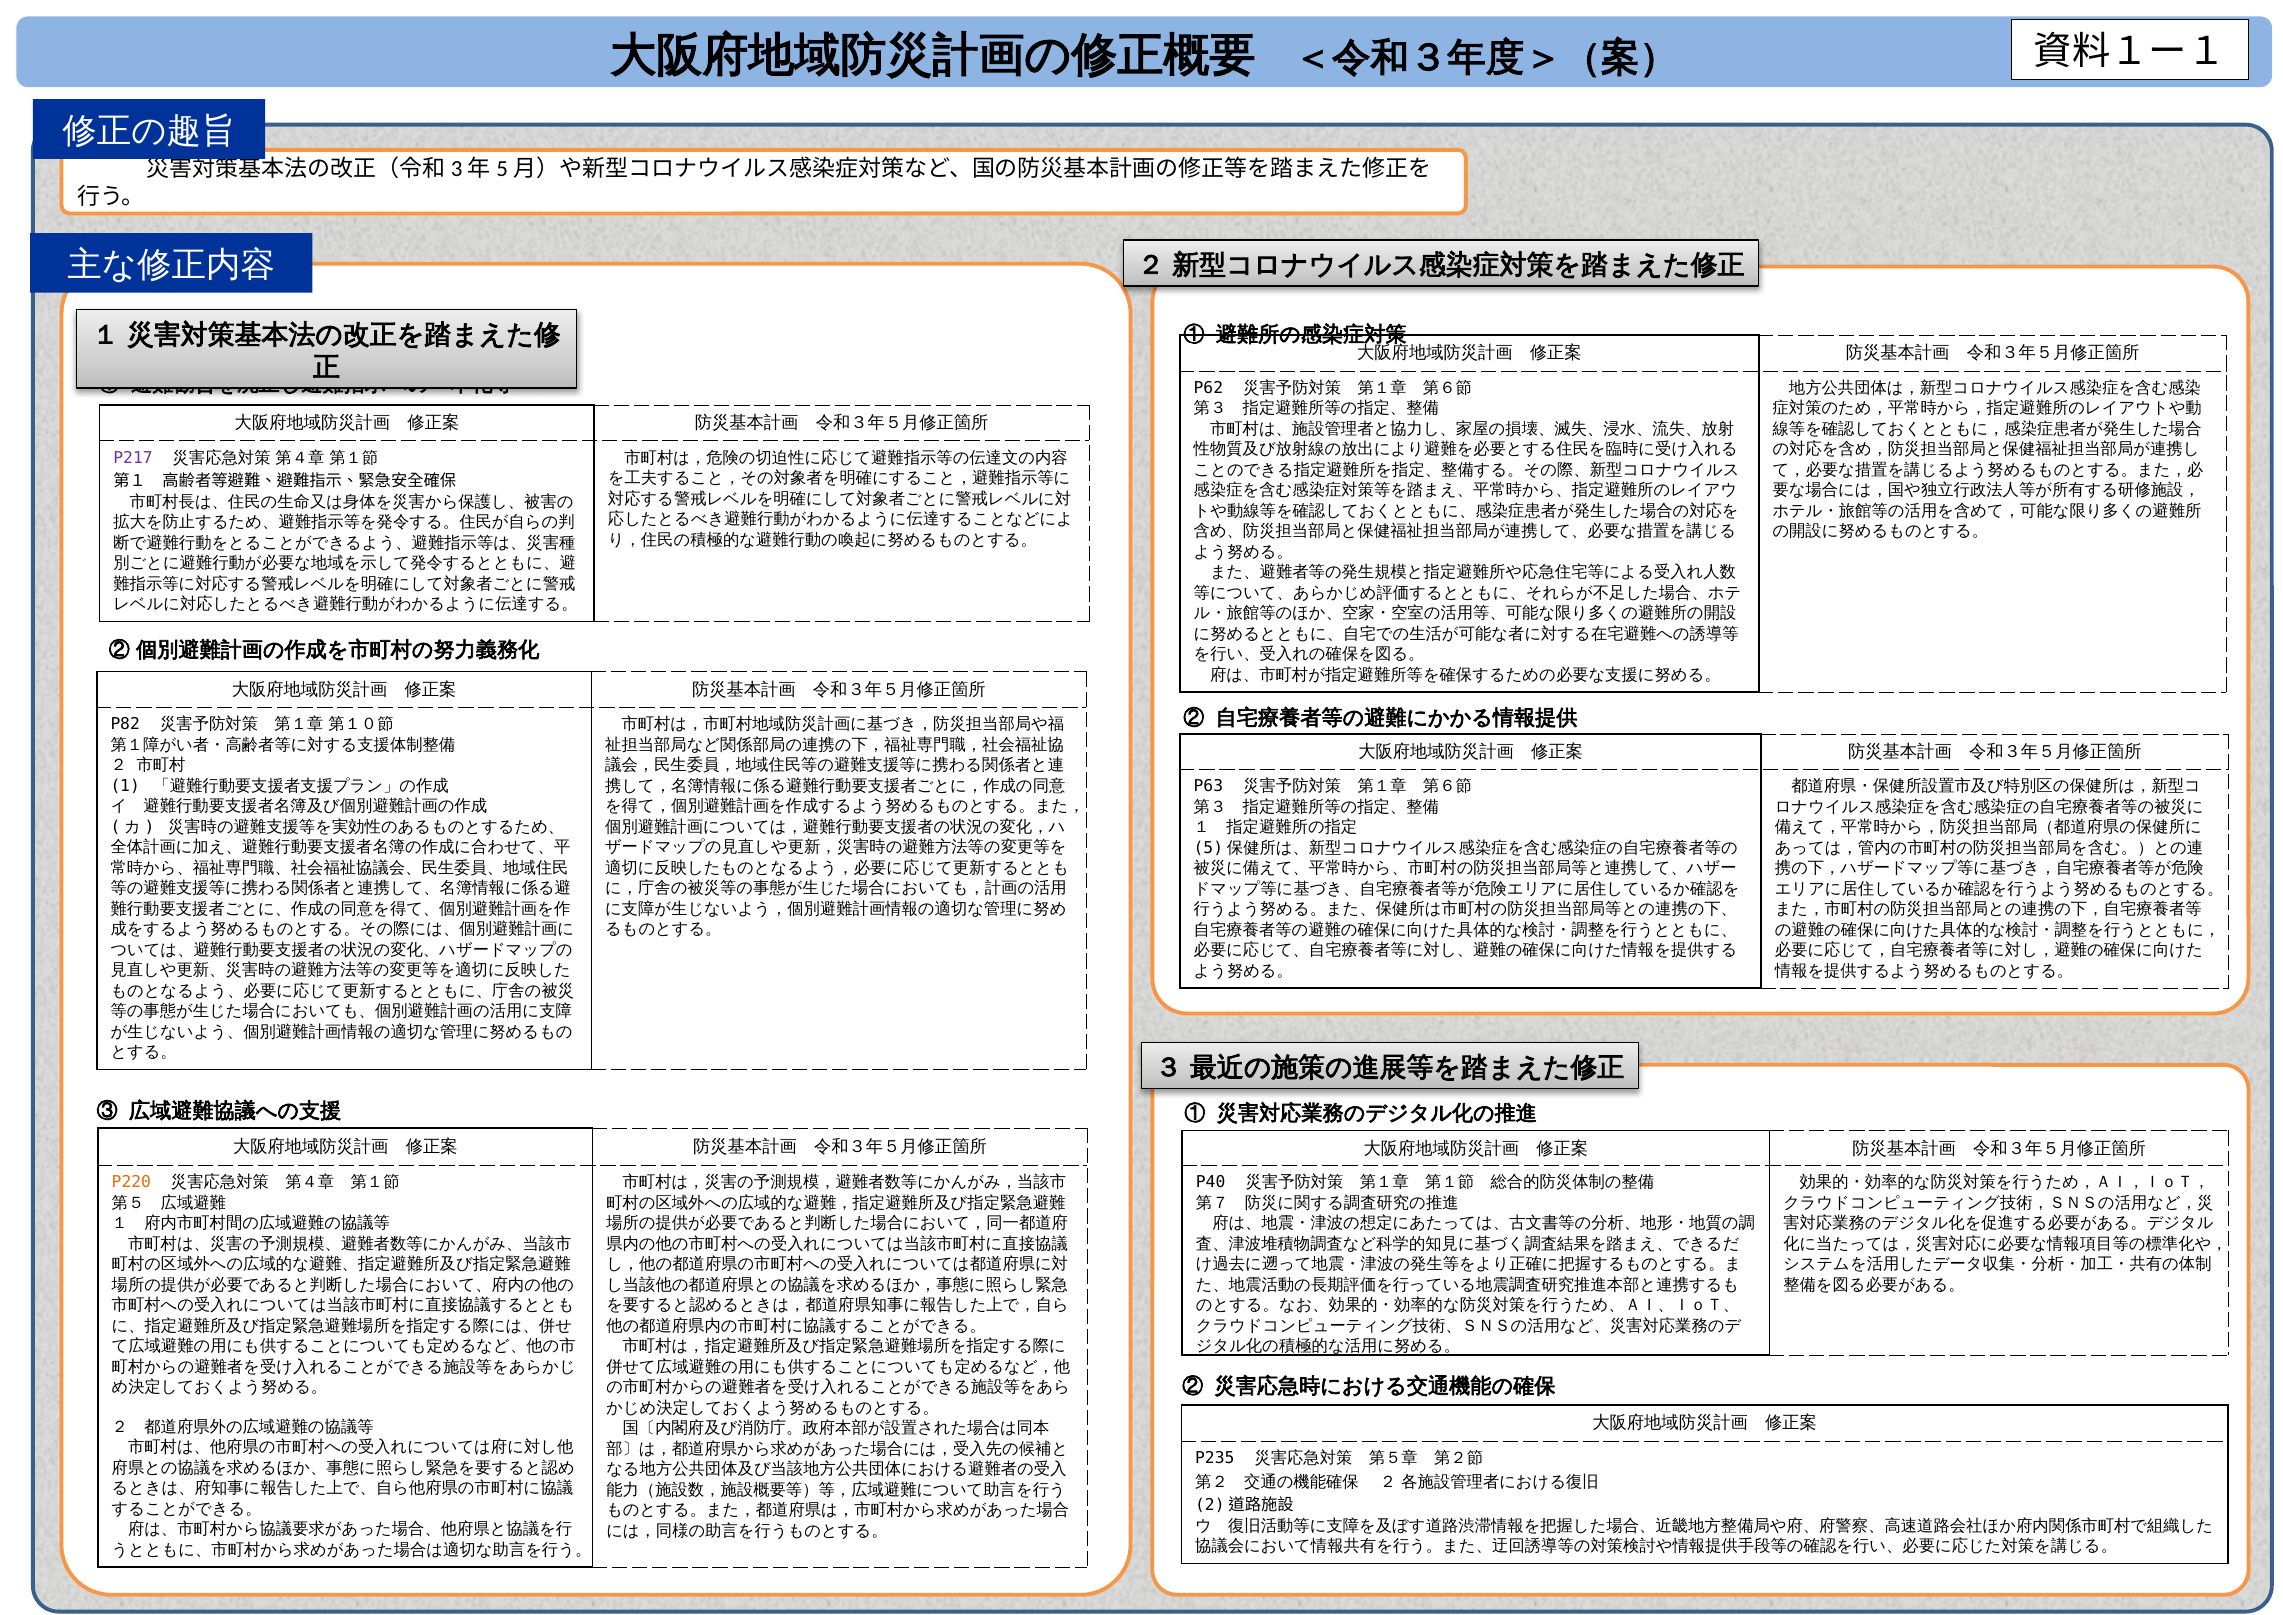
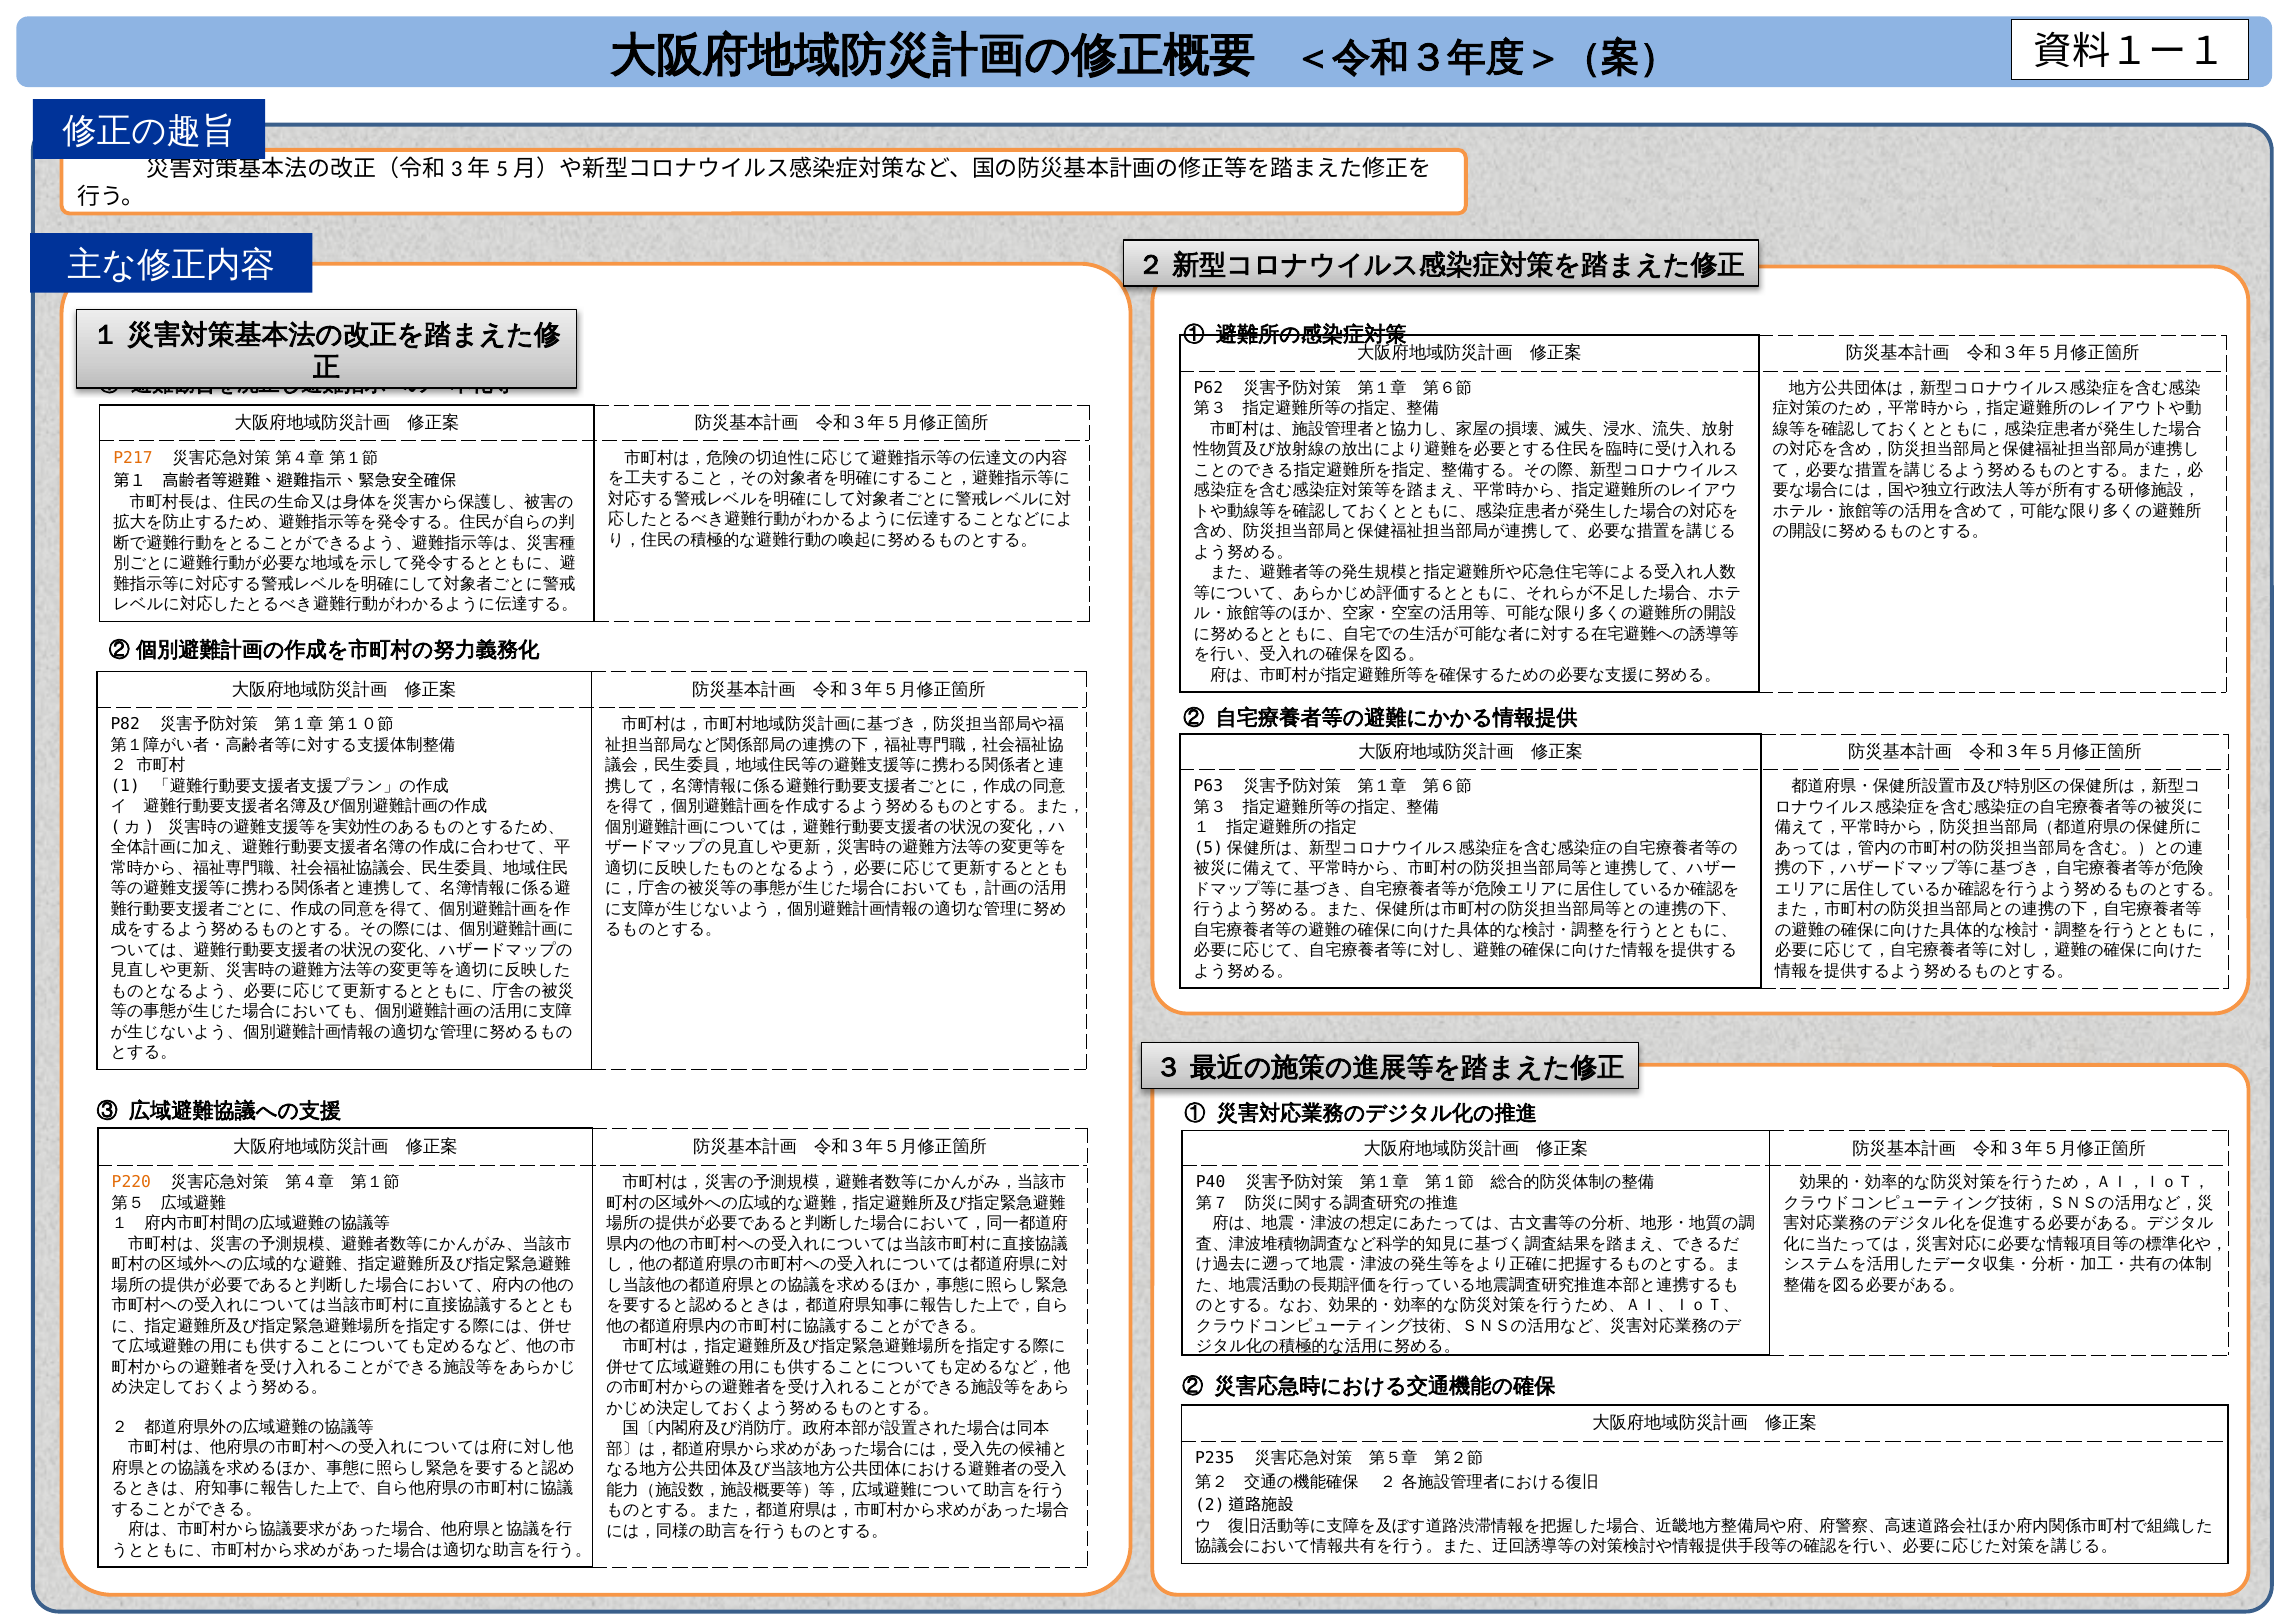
P217 colour: purple -> orange (133, 458)
